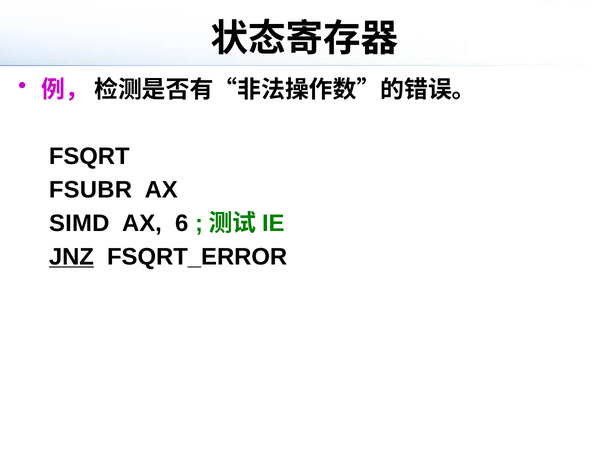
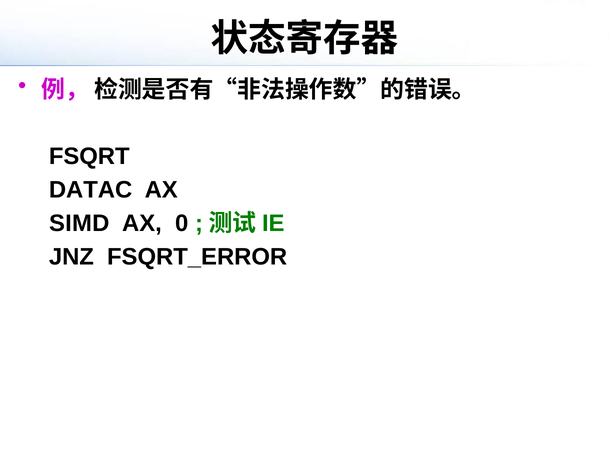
FSUBR: FSUBR -> DATAC (91, 190)
6: 6 -> 0 (182, 224)
JNZ underline: present -> none (71, 257)
